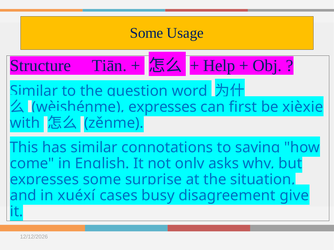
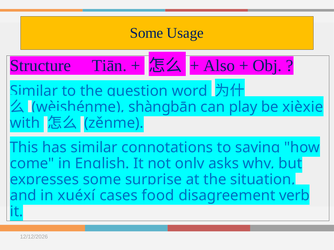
Help: Help -> Also (219, 66)
expresses: expresses -> shàngbān (163, 107)
first: first -> play (243, 107)
busy: busy -> food (158, 196)
give: give -> verb (294, 196)
